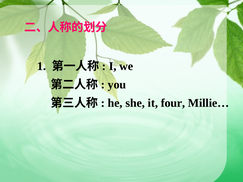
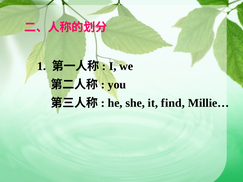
four: four -> find (173, 103)
